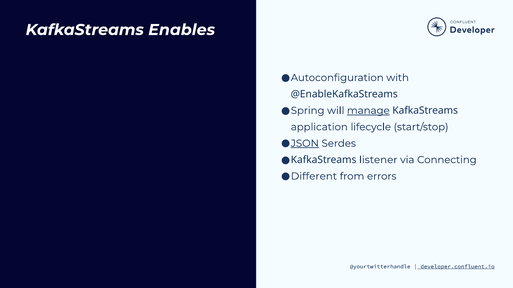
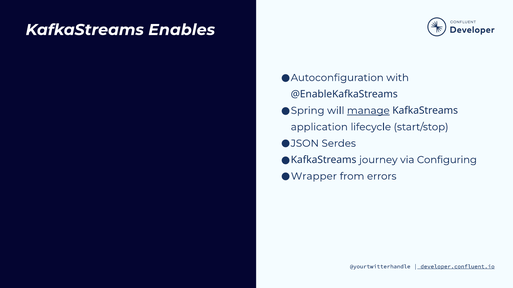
JSON underline: present -> none (305, 144)
listener: listener -> journey (378, 160)
Connecting: Connecting -> Configuring (447, 160)
Different: Different -> Wrapper (314, 177)
